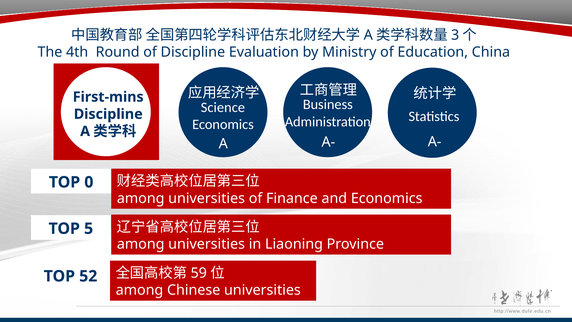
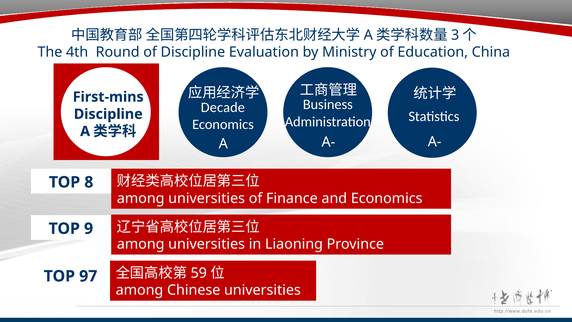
Science: Science -> Decade (223, 107)
0: 0 -> 8 (89, 182)
5: 5 -> 9 (89, 228)
52: 52 -> 97 (88, 276)
